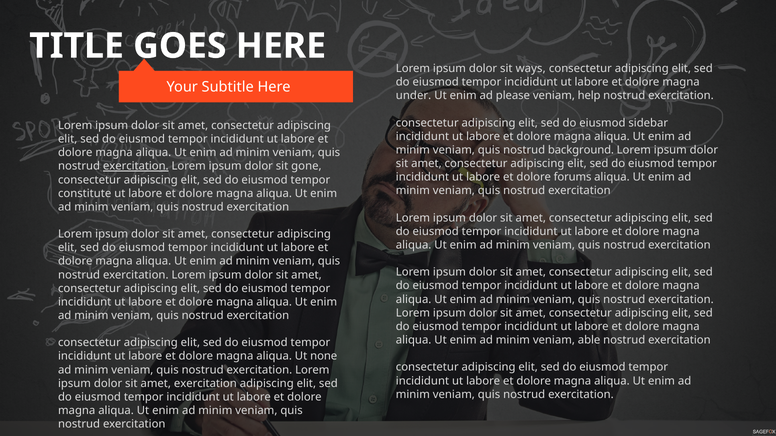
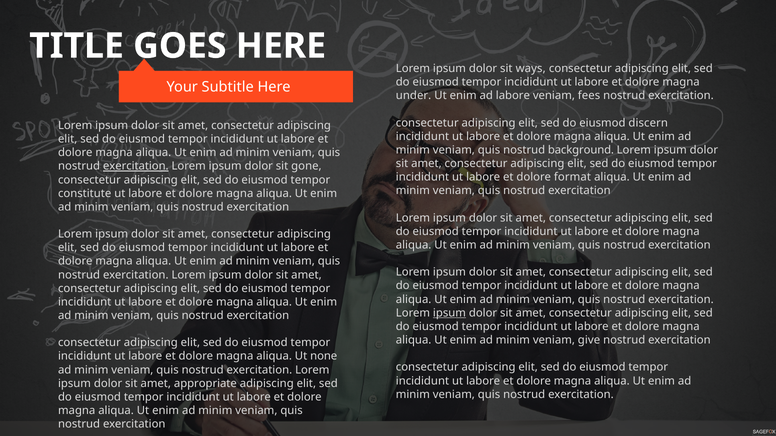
ad please: please -> labore (513, 96)
help: help -> fees (589, 96)
sidebar: sidebar -> discern (648, 123)
forums: forums -> format (572, 177)
ipsum underline: none -> present (449, 313)
able: able -> give (589, 340)
amet exercitation: exercitation -> appropriate (205, 384)
